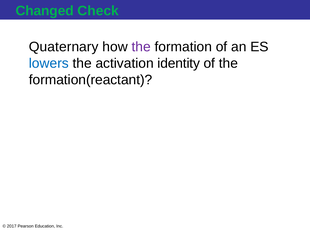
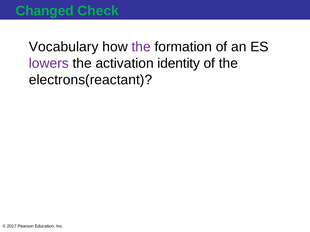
Quaternary: Quaternary -> Vocabulary (64, 47)
lowers colour: blue -> purple (49, 63)
formation(reactant: formation(reactant -> electrons(reactant (91, 80)
